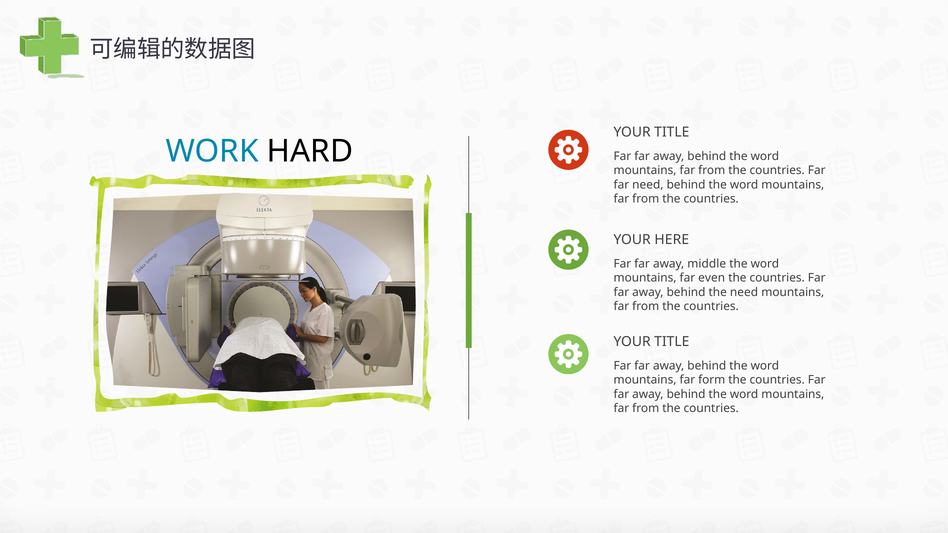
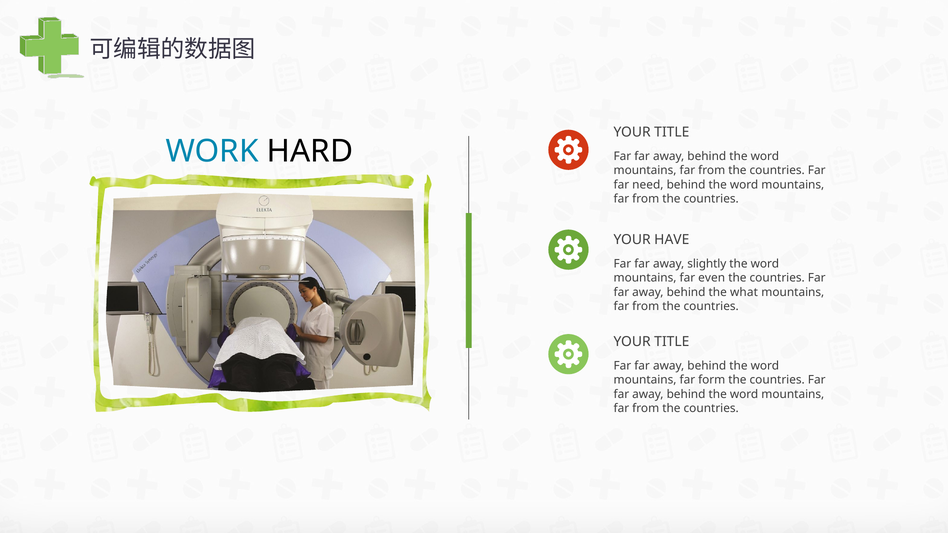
HERE: HERE -> HAVE (672, 240)
middle: middle -> slightly (707, 264)
the need: need -> what (744, 292)
